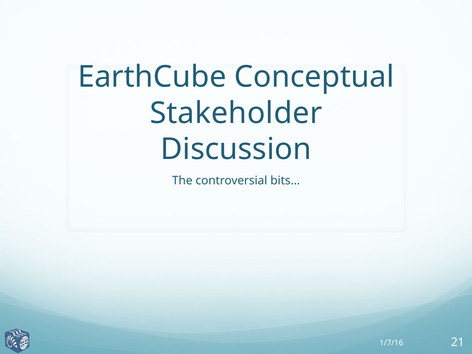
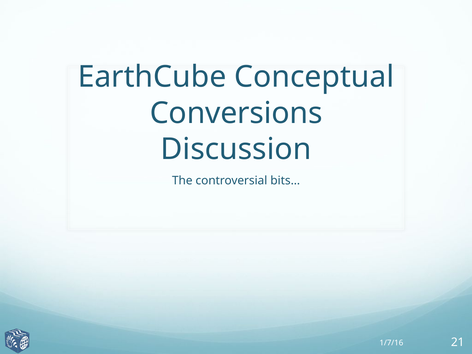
Stakeholder: Stakeholder -> Conversions (236, 113)
